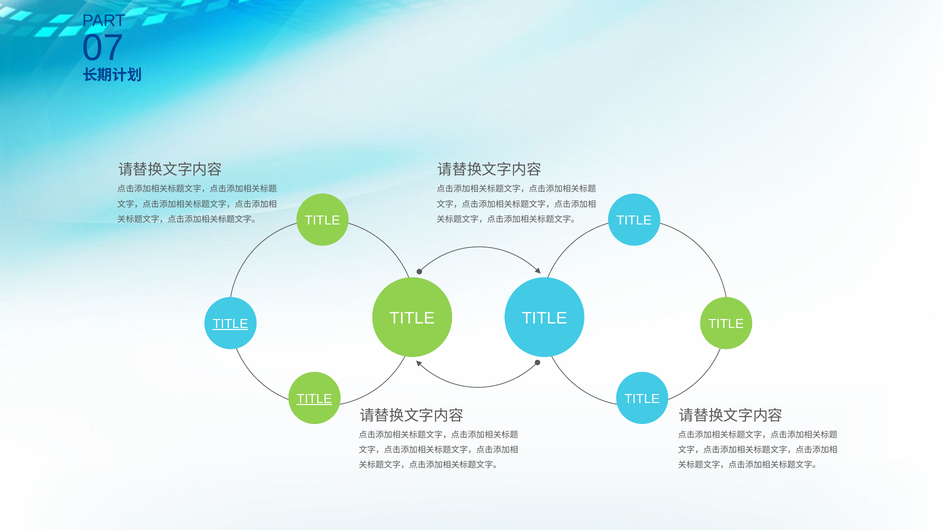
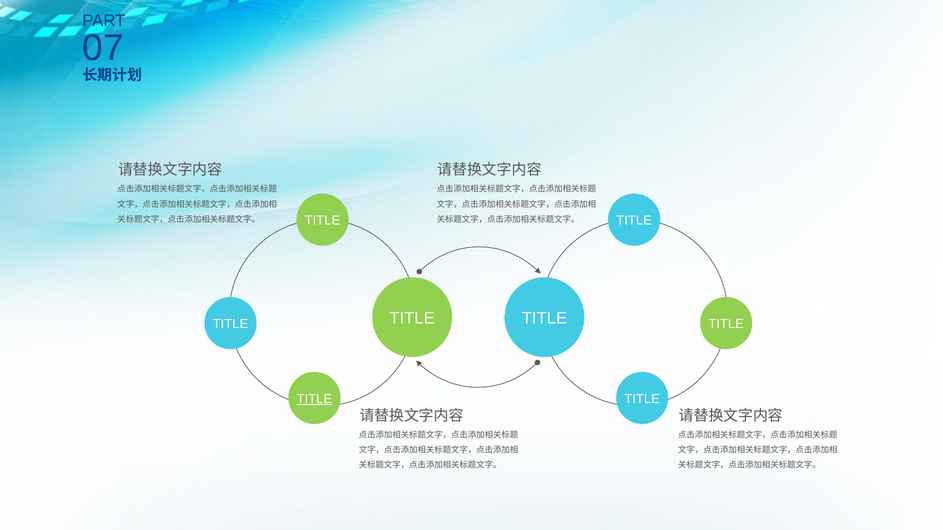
TITLE underline: present -> none (230, 324)
